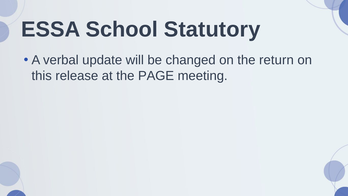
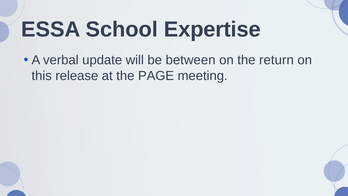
Statutory: Statutory -> Expertise (212, 29)
changed: changed -> between (191, 60)
